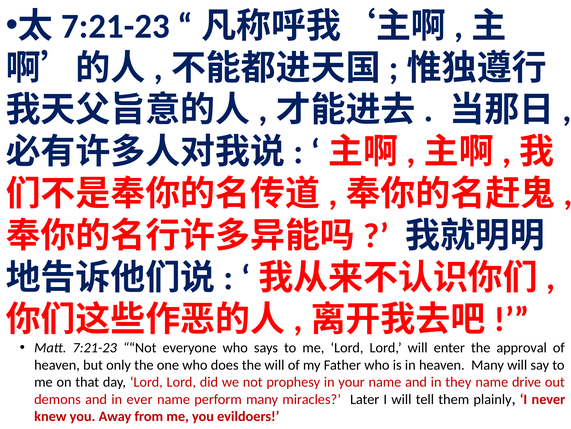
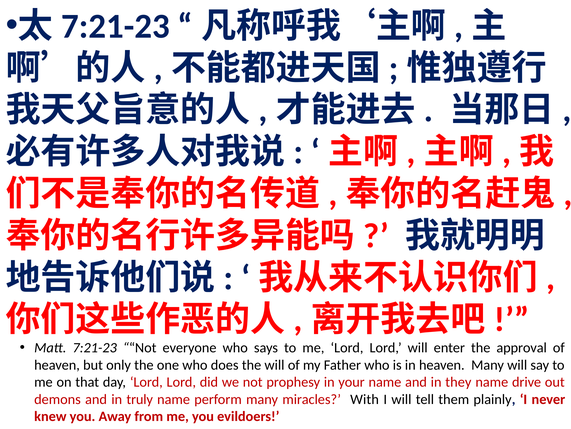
ever: ever -> truly (140, 399)
Later: Later -> With (365, 399)
